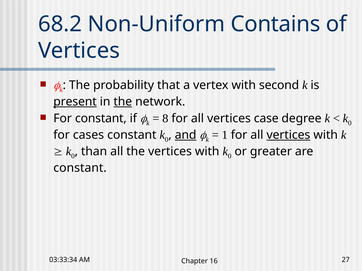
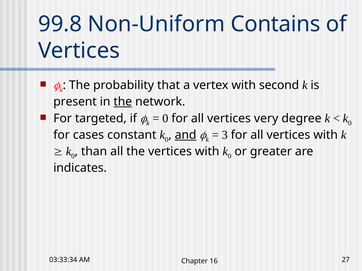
68.2: 68.2 -> 99.8 (60, 24)
present underline: present -> none (75, 102)
For constant: constant -> targeted (101, 119)
8: 8 -> 0 (165, 119)
case: case -> very (266, 119)
1: 1 -> 3 (225, 135)
vertices underline: present -> none (288, 135)
constant: constant -> indicates (80, 168)
